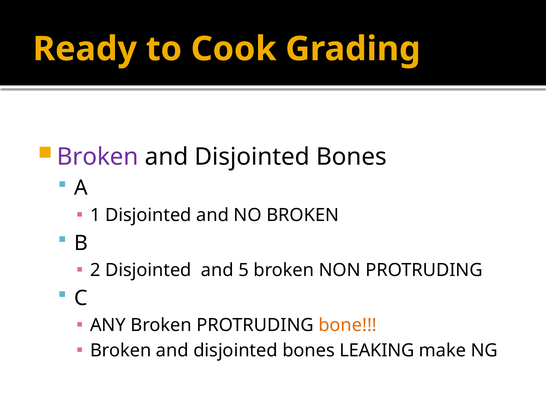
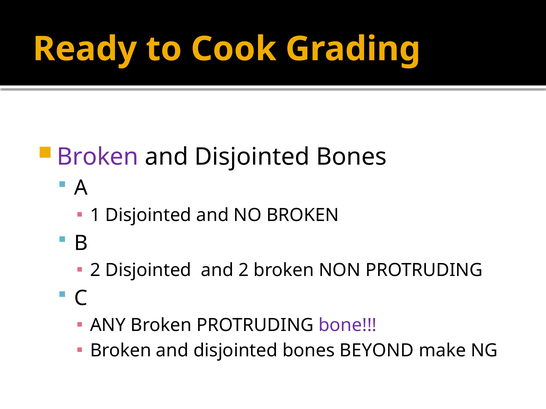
and 5: 5 -> 2 (244, 270)
bone colour: orange -> purple (348, 326)
LEAKING: LEAKING -> BEYOND (377, 351)
